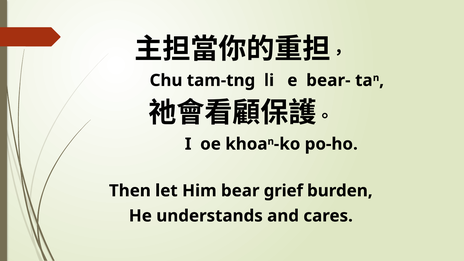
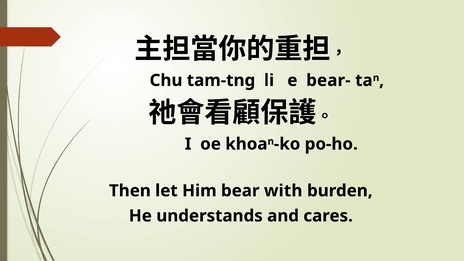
grief: grief -> with (283, 191)
